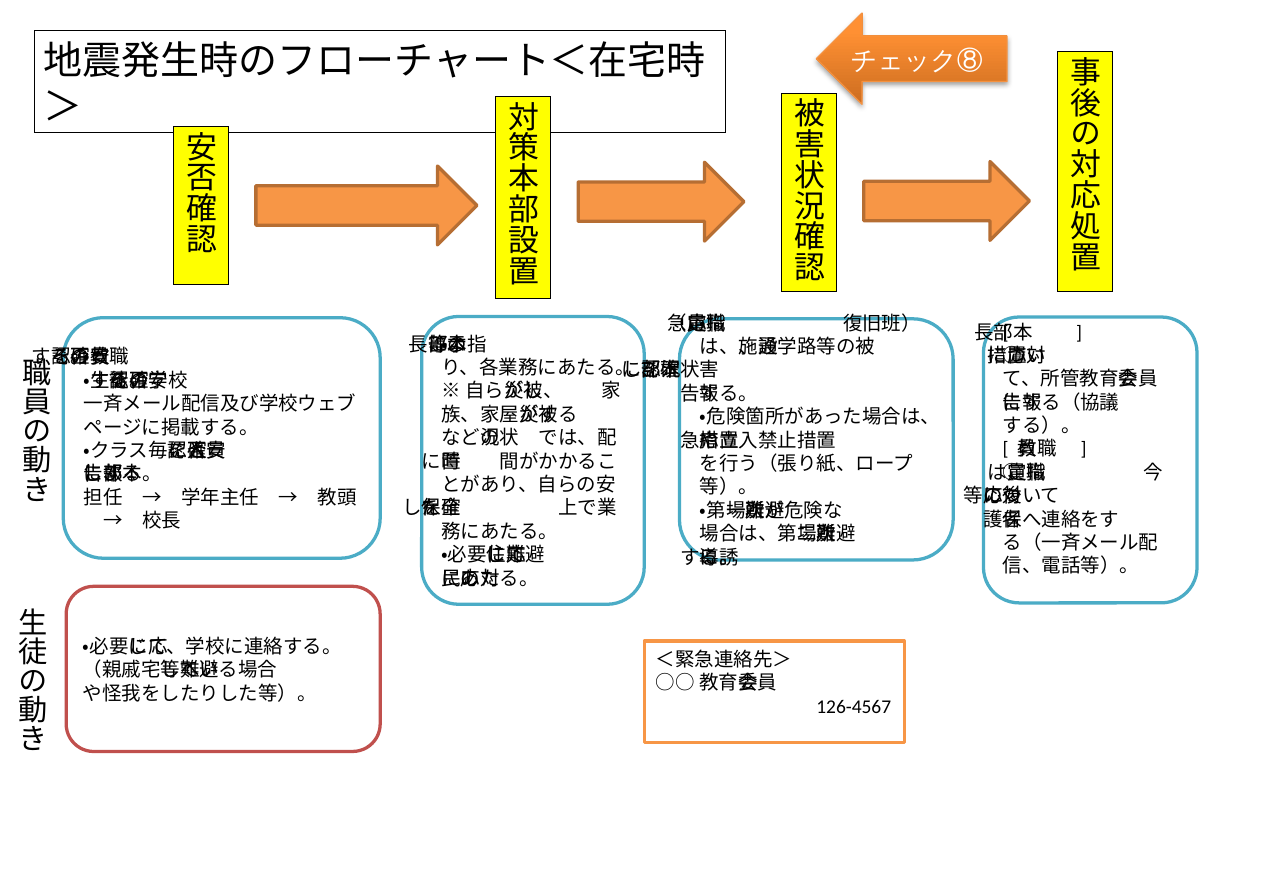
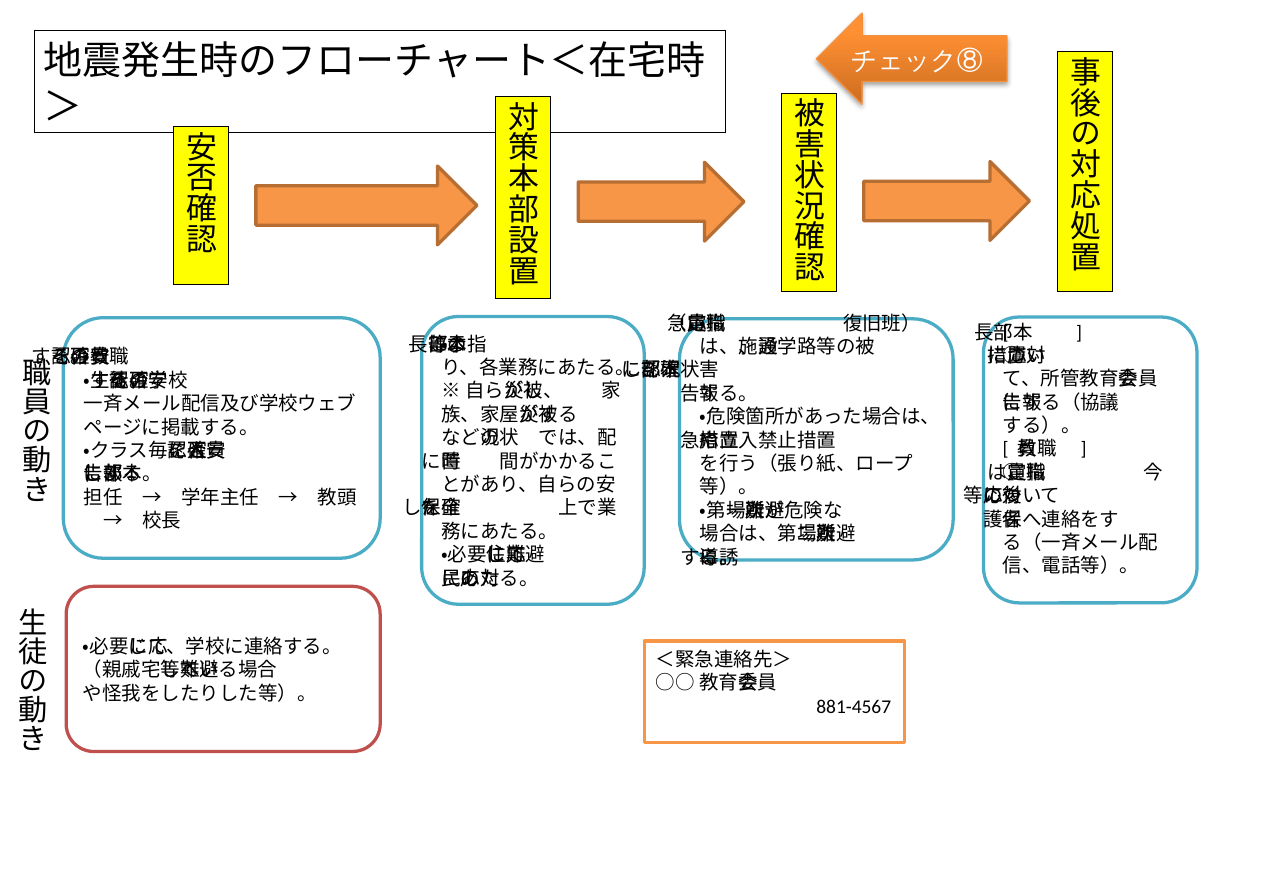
126-4567: 126-4567 -> 881-4567 (854, 707)
